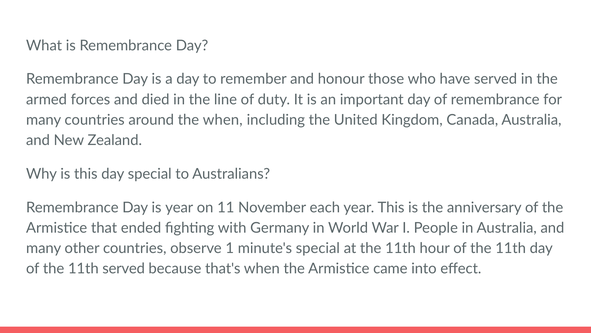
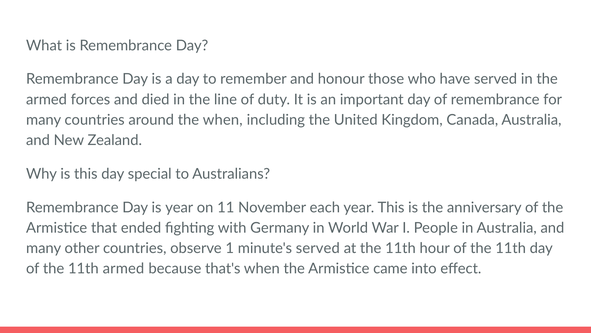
minute's special: special -> served (318, 248)
11th served: served -> armed (124, 268)
